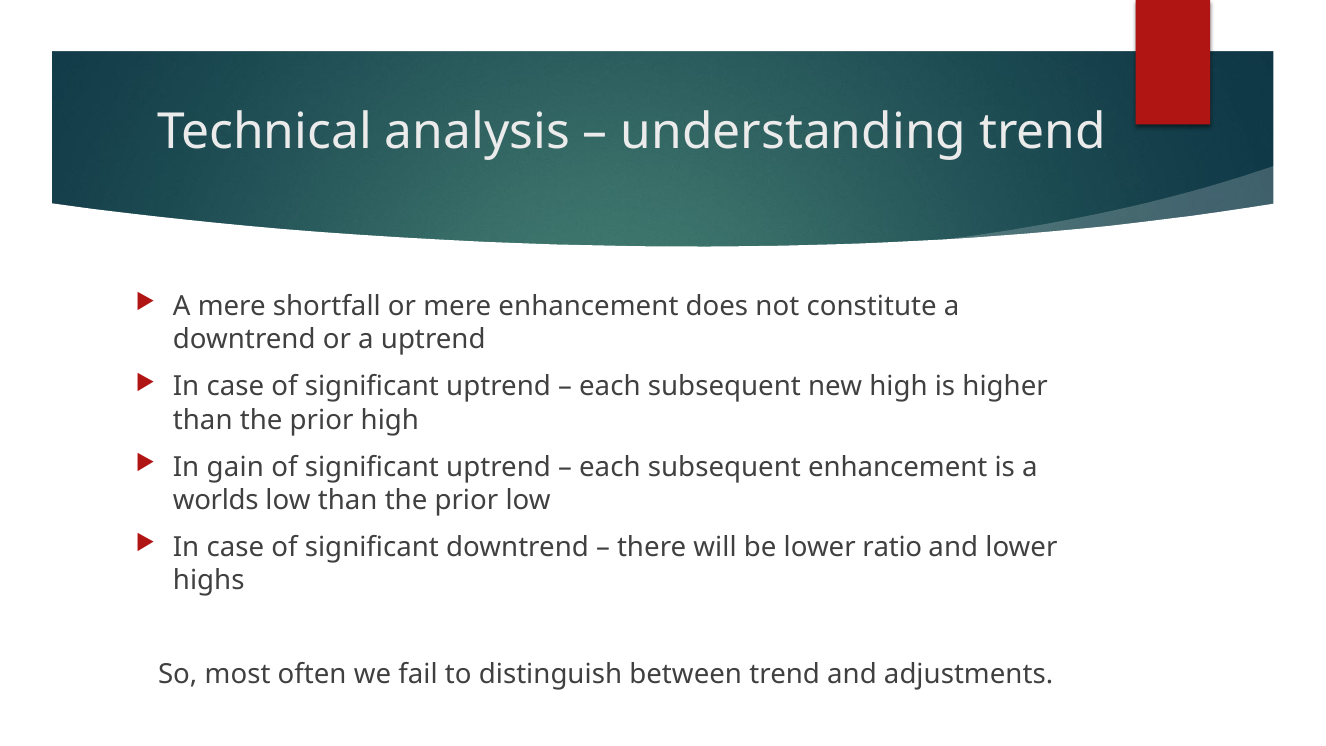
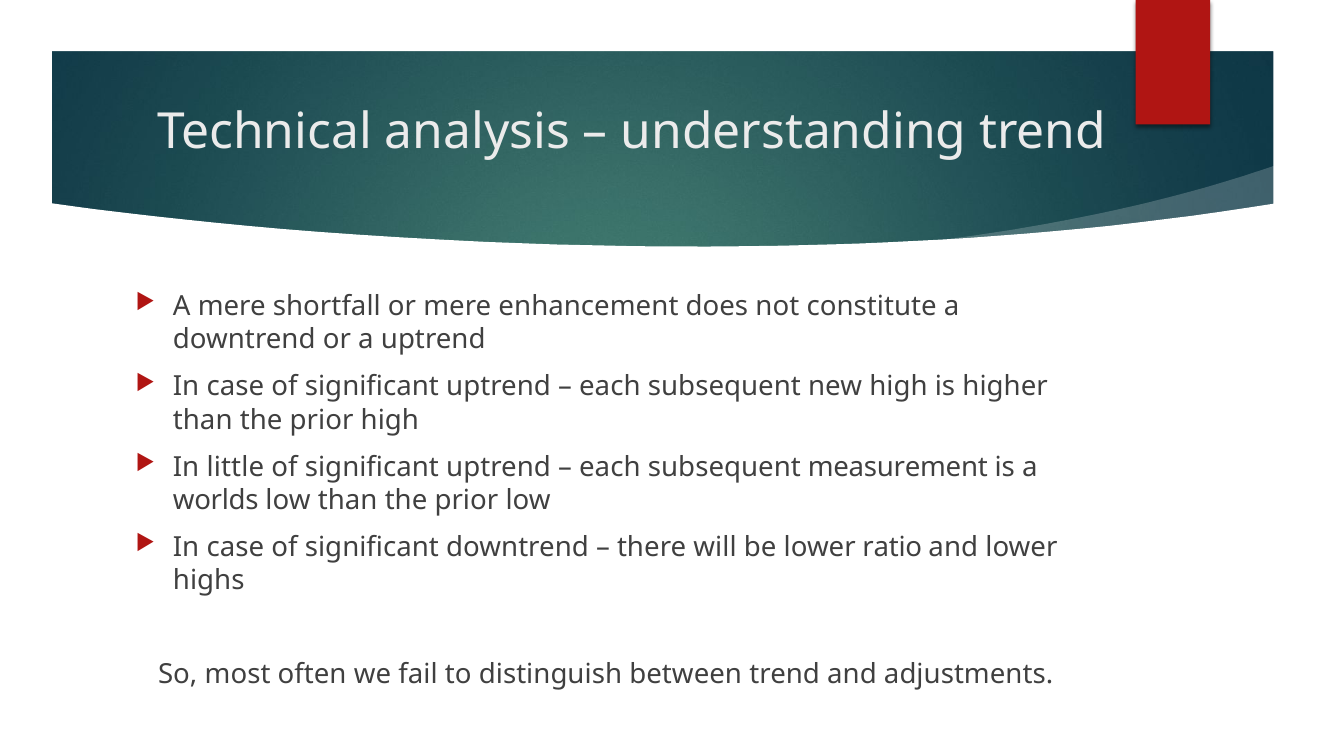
gain: gain -> little (235, 467)
subsequent enhancement: enhancement -> measurement (898, 467)
